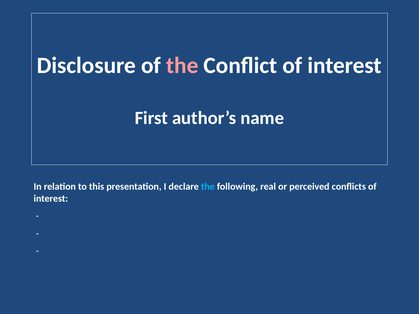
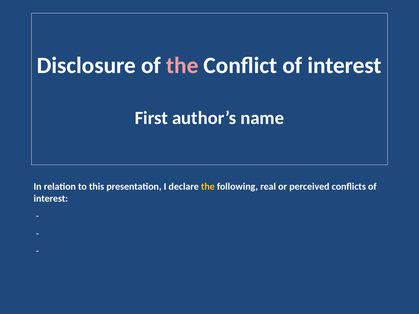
the colour: light blue -> yellow (208, 187)
